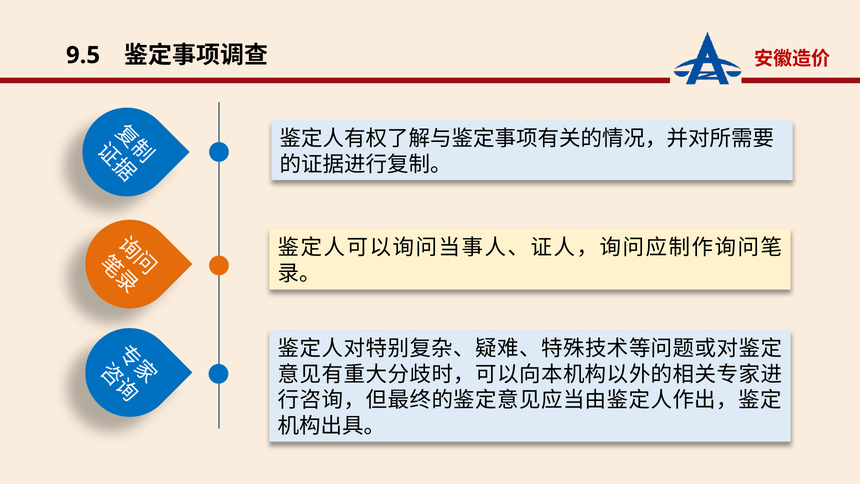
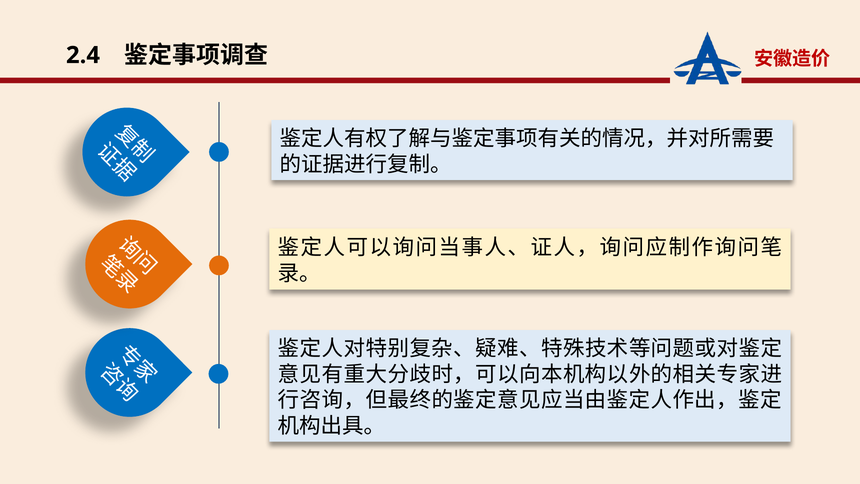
9.5: 9.5 -> 2.4 (83, 55)
